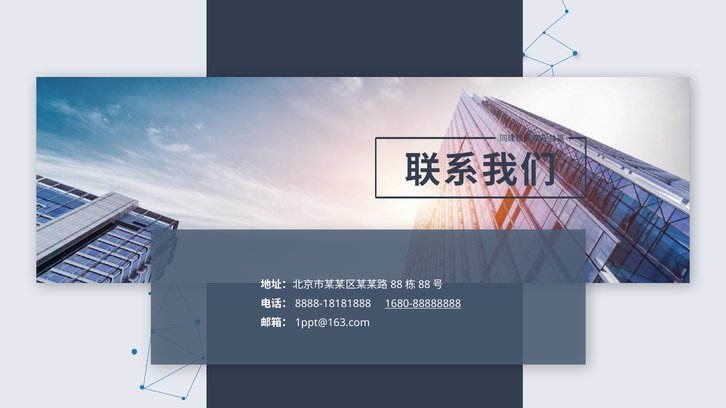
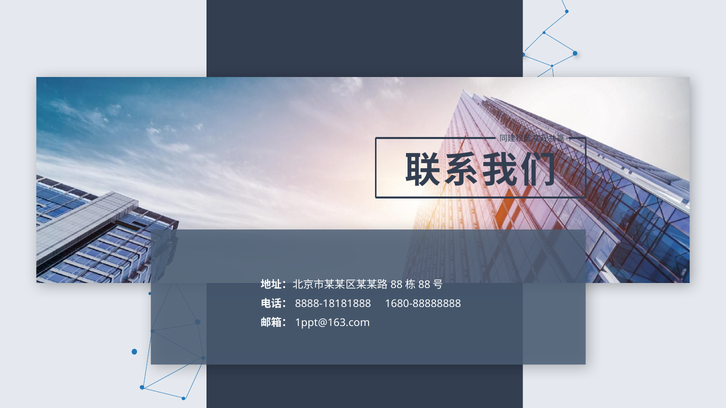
1680-88888888 underline: present -> none (423, 304)
